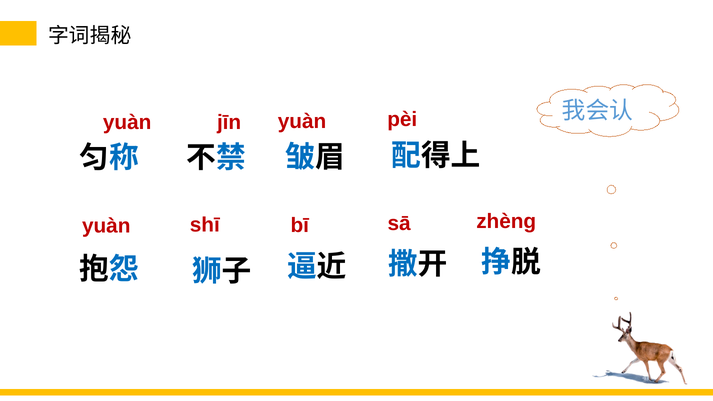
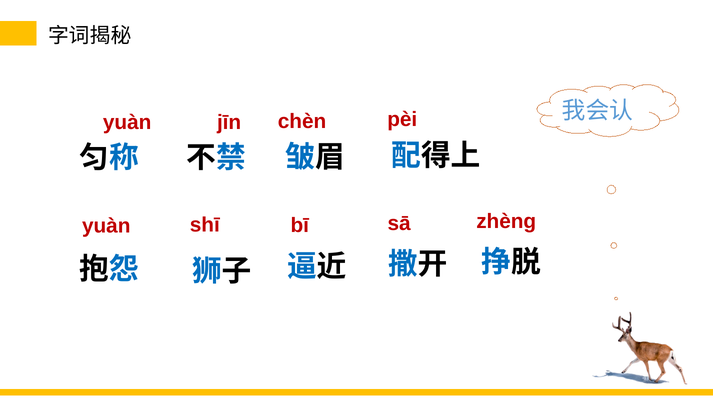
yuàn: yuàn -> chèn (302, 122)
